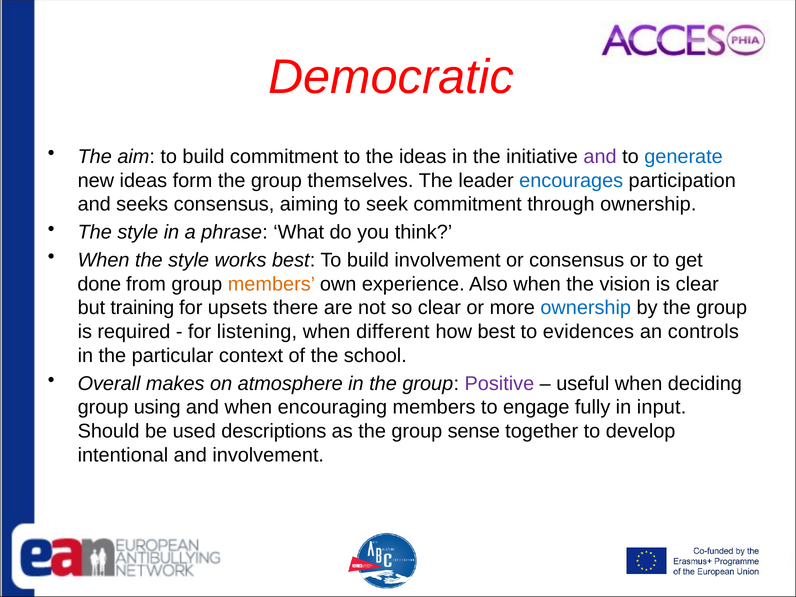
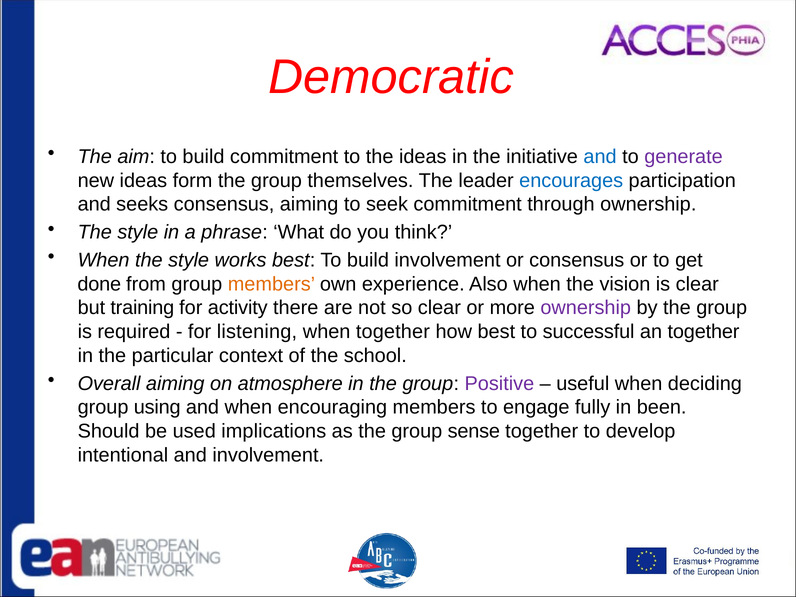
and colour: purple -> blue (600, 157)
generate colour: blue -> purple (684, 157)
upsets: upsets -> activity (238, 308)
ownership colour: blue -> purple (586, 308)
when different: different -> together (393, 332)
evidences: evidences -> successful (589, 332)
an controls: controls -> together (704, 332)
Overall makes: makes -> aiming (175, 383)
input: input -> been (662, 407)
descriptions: descriptions -> implications (274, 431)
